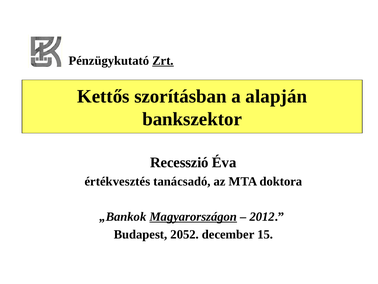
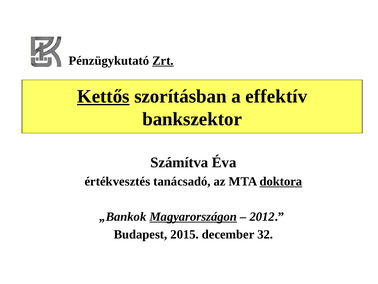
Kettős underline: none -> present (103, 96)
alapján: alapján -> effektív (276, 96)
Recesszió: Recesszió -> Számítva (179, 162)
doktora underline: none -> present (281, 181)
2052: 2052 -> 2015 (185, 234)
15: 15 -> 32 (265, 234)
